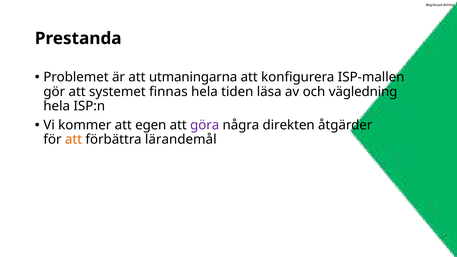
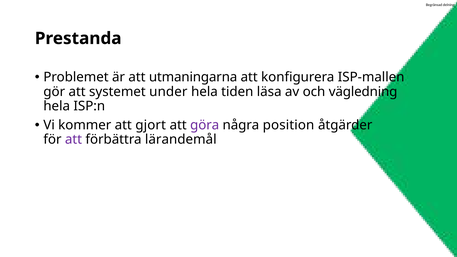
finnas: finnas -> under (168, 92)
egen: egen -> gjort (151, 125)
direkten: direkten -> position (289, 125)
att colour: orange -> purple (73, 140)
